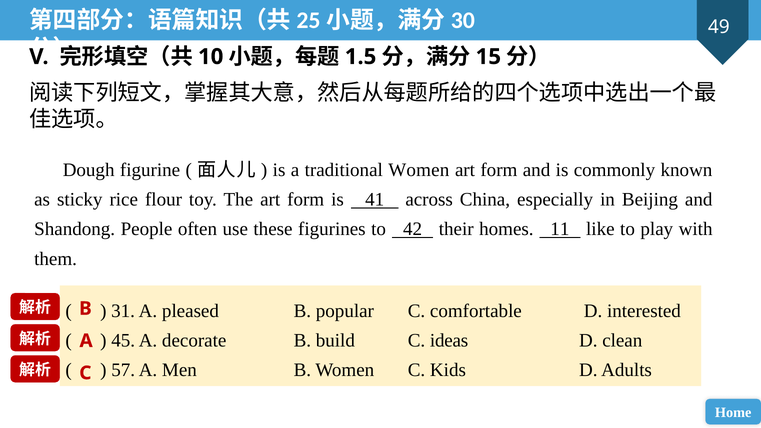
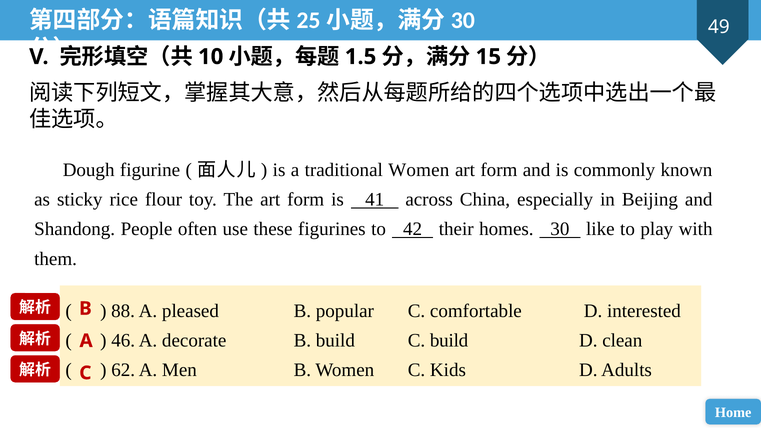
11: 11 -> 30 (560, 229)
31: 31 -> 88 (123, 311)
45: 45 -> 46 (123, 341)
C ideas: ideas -> build (449, 341)
57: 57 -> 62 (123, 370)
